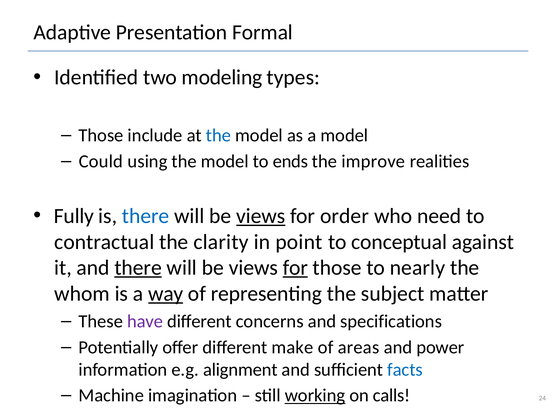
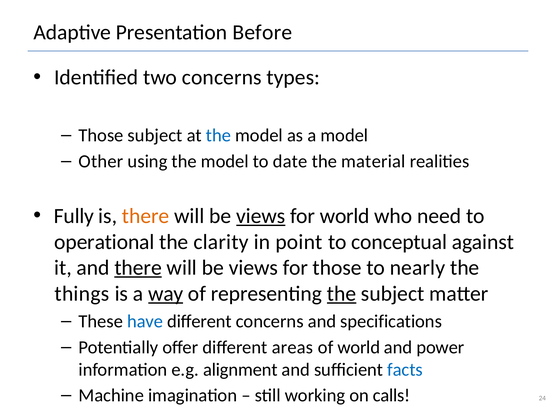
Formal: Formal -> Before (262, 33)
two modeling: modeling -> concerns (222, 78)
Those include: include -> subject (155, 135)
Could: Could -> Other (101, 161)
ends: ends -> date (290, 161)
improve: improve -> material (373, 161)
there colour: blue -> orange (146, 216)
for order: order -> world (345, 216)
contractual: contractual -> operational (104, 242)
for underline: present -> none (295, 268)
whom: whom -> things (82, 294)
the underline: none -> present (342, 294)
have colour: purple -> blue (145, 321)
make: make -> areas (293, 347)
of areas: areas -> world (359, 347)
working underline: present -> none (315, 396)
